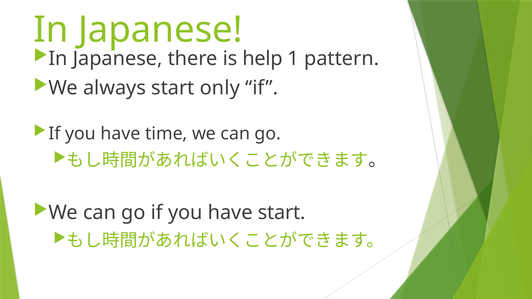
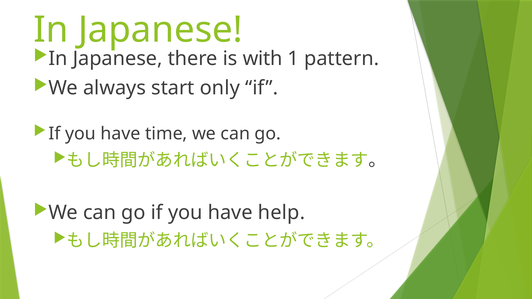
help: help -> with (263, 59)
have start: start -> help (282, 213)
